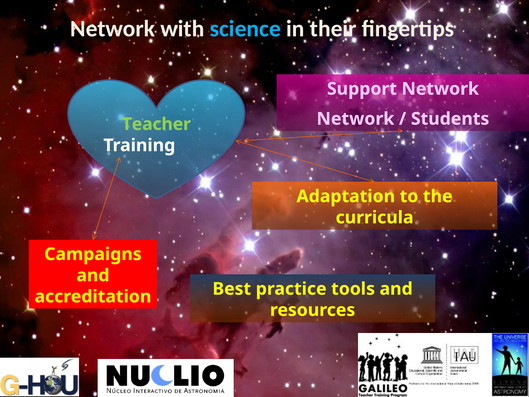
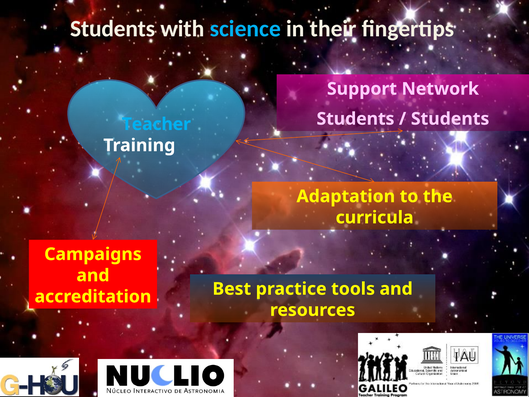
Network: Network -> Students (113, 29)
Network: Network -> Students (355, 119)
Teacher colour: light green -> light blue (156, 124)
